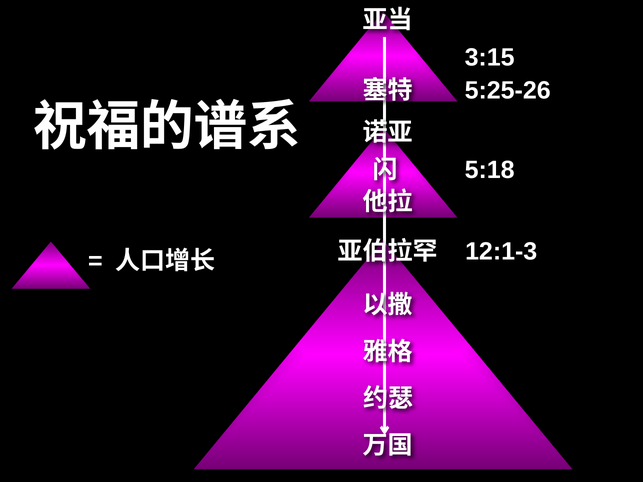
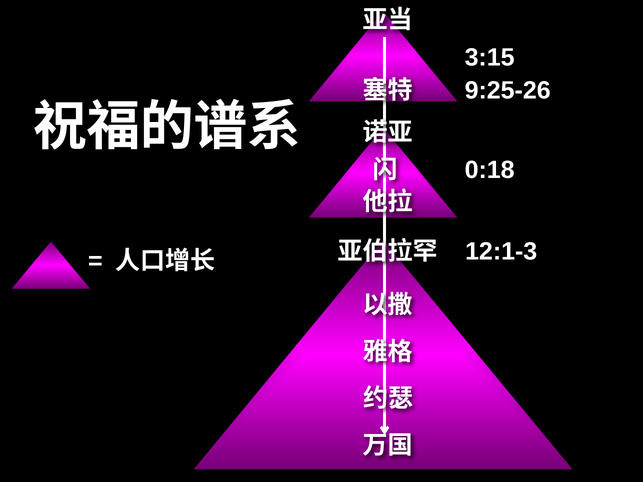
5:25-26: 5:25-26 -> 9:25-26 (508, 91)
5:18: 5:18 -> 0:18 (490, 170)
